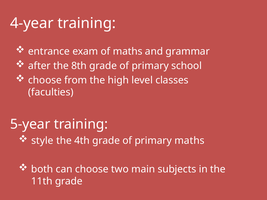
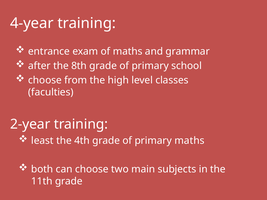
5-year: 5-year -> 2-year (30, 124)
style: style -> least (42, 141)
